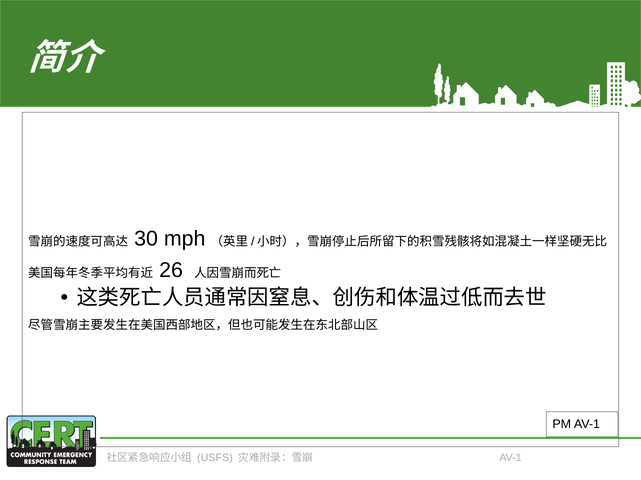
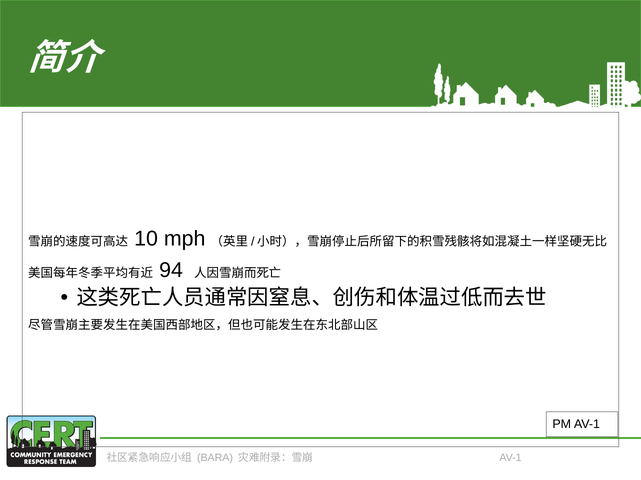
30: 30 -> 10 (146, 239)
26: 26 -> 94 (171, 271)
USFS: USFS -> BARA (215, 458)
